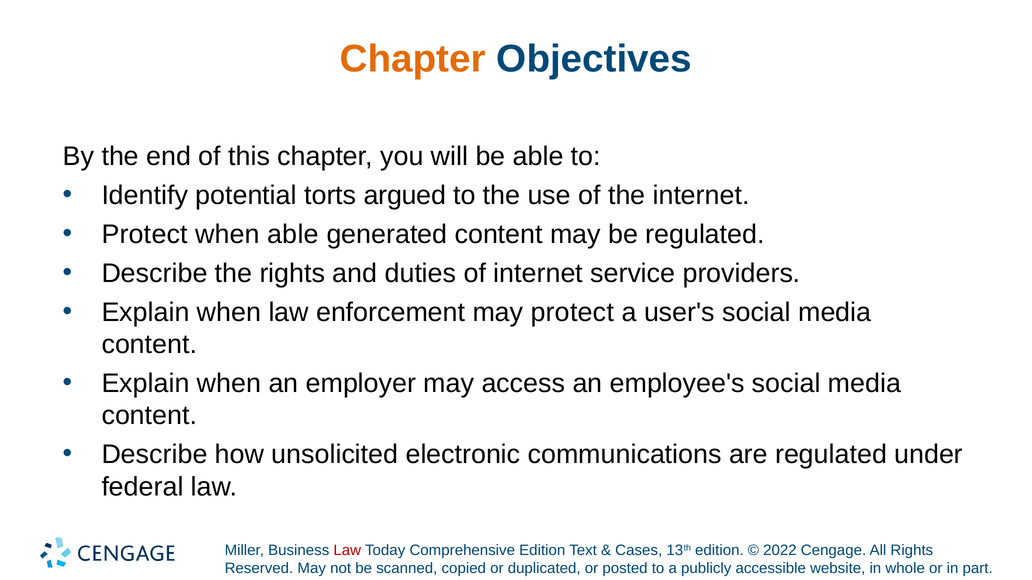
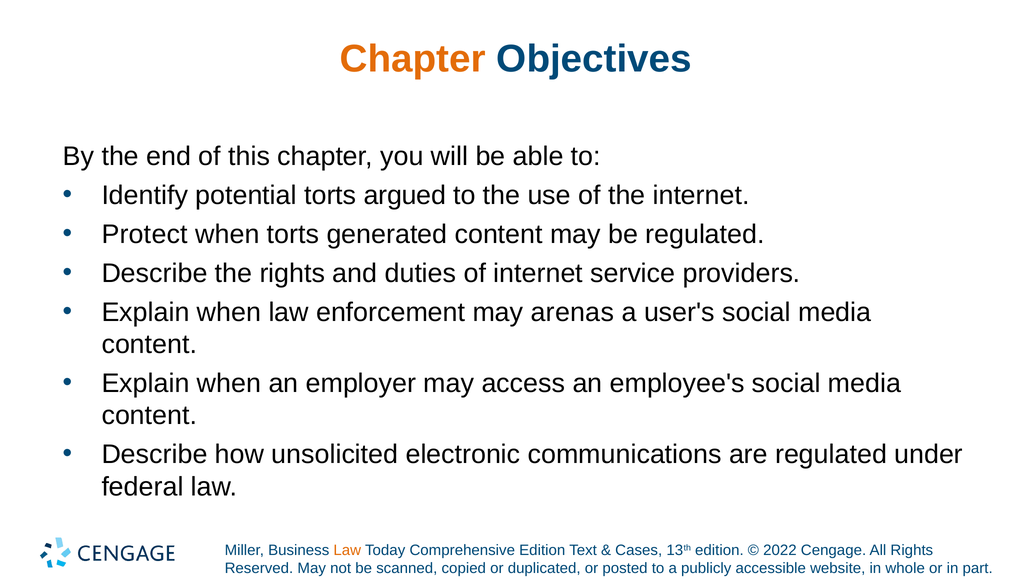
when able: able -> torts (293, 235)
may protect: protect -> arenas (572, 312)
Law colour: red -> orange (347, 551)
